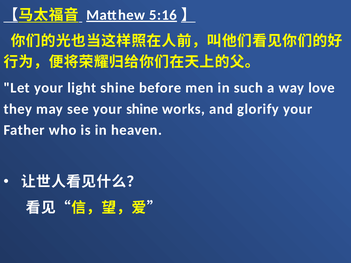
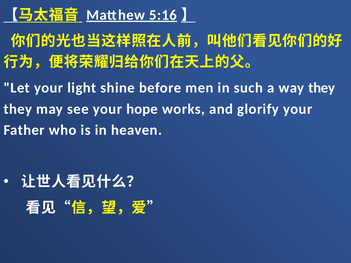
way love: love -> they (322, 88)
your shine: shine -> hope (142, 109)
